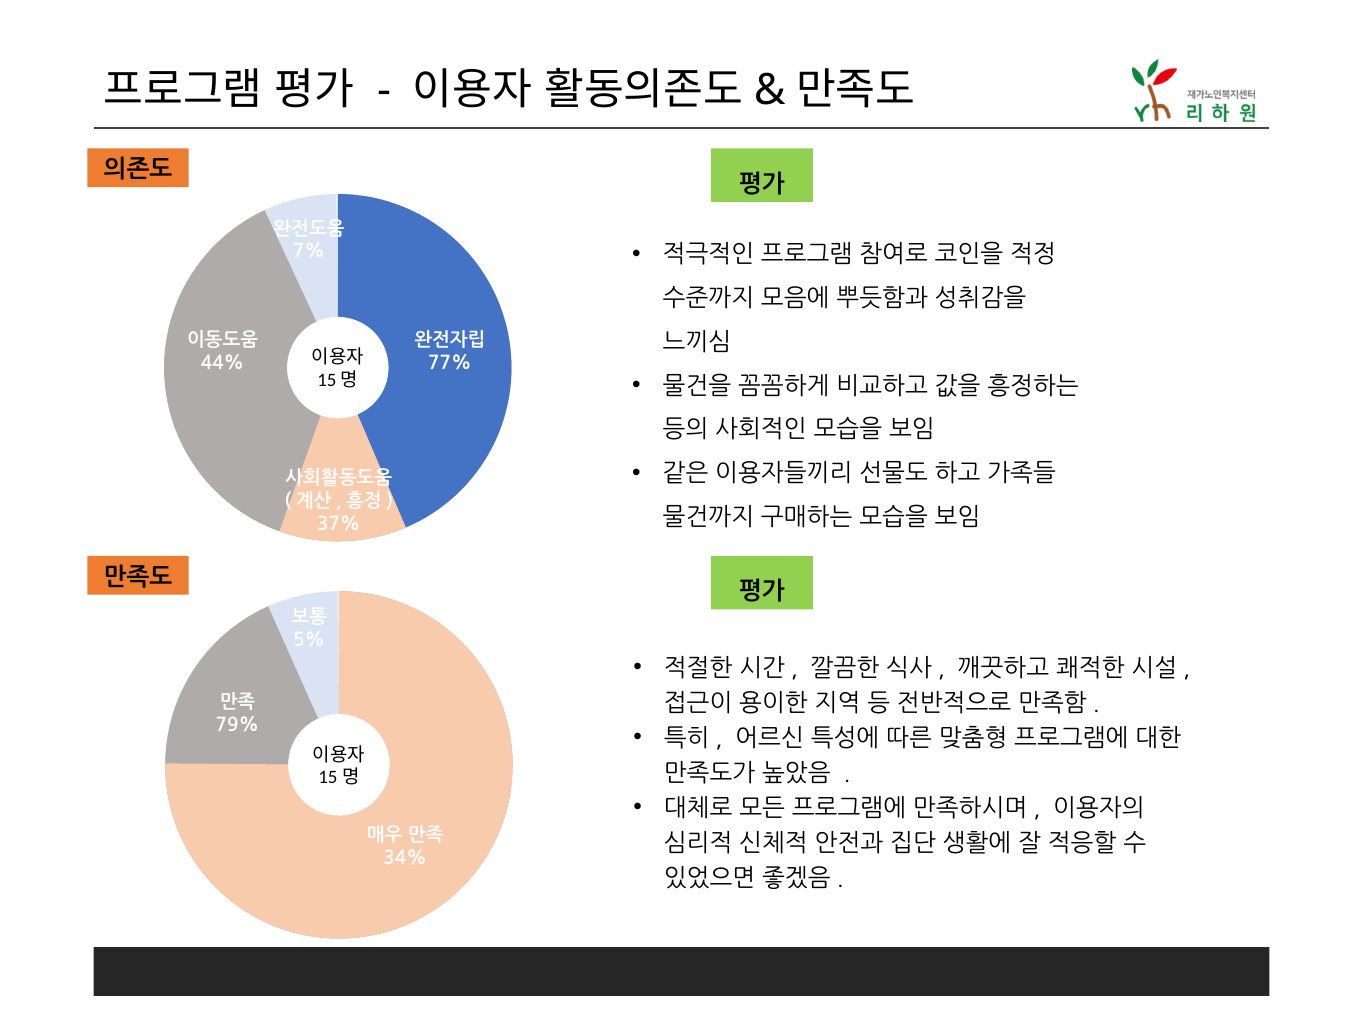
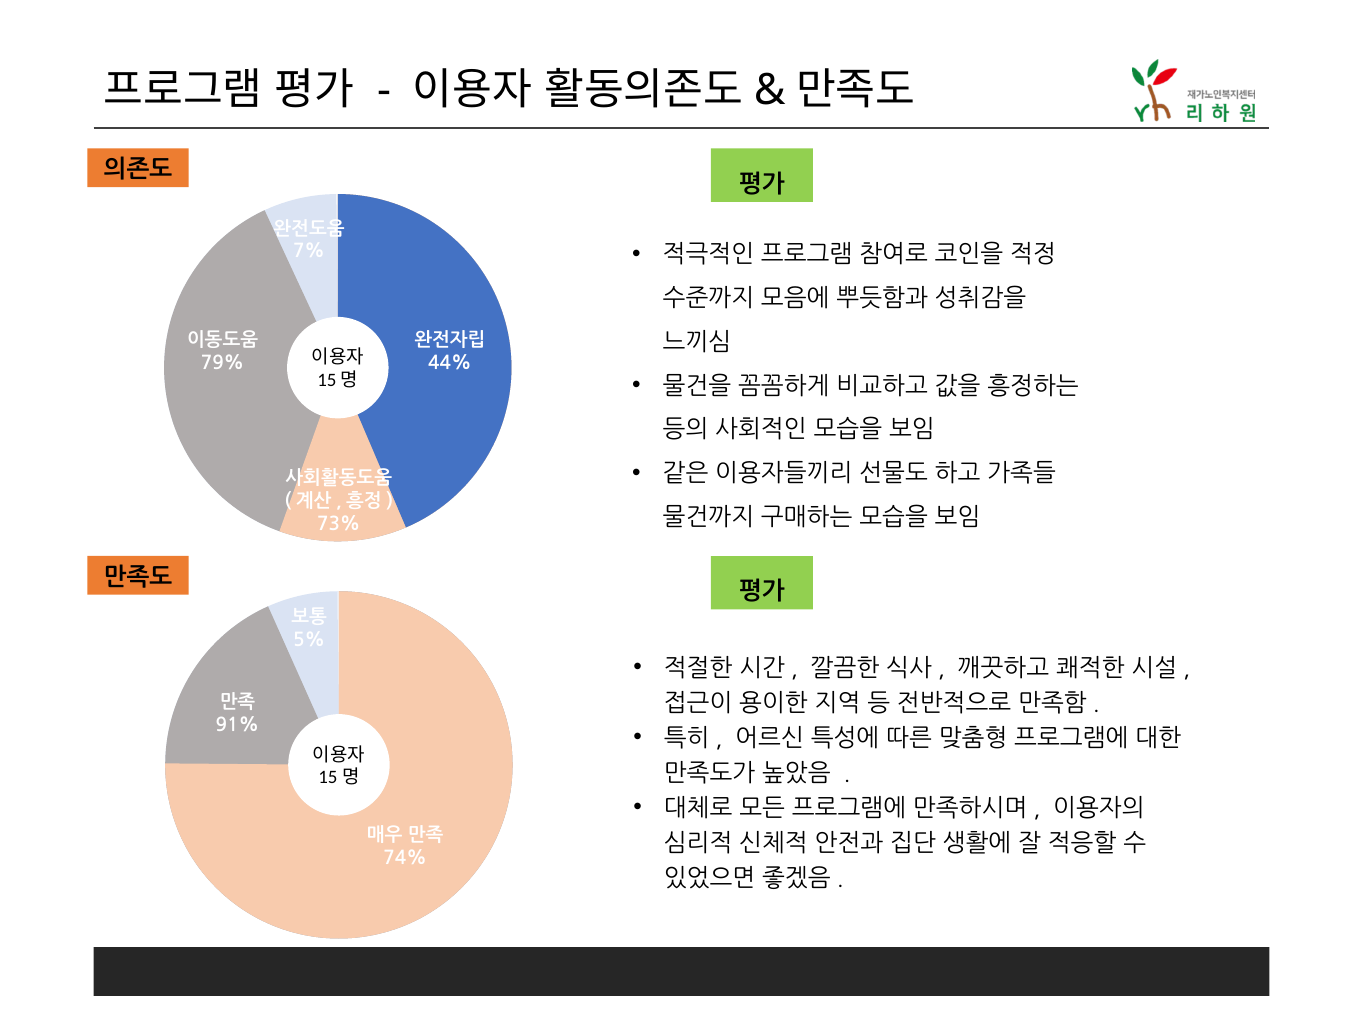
44%: 44% -> 79% (223, 363)
77%: 77% -> 44% (450, 363)
37%: 37% -> 73% (339, 524)
79%: 79% -> 91% (237, 725)
34%: 34% -> 74% (405, 858)
